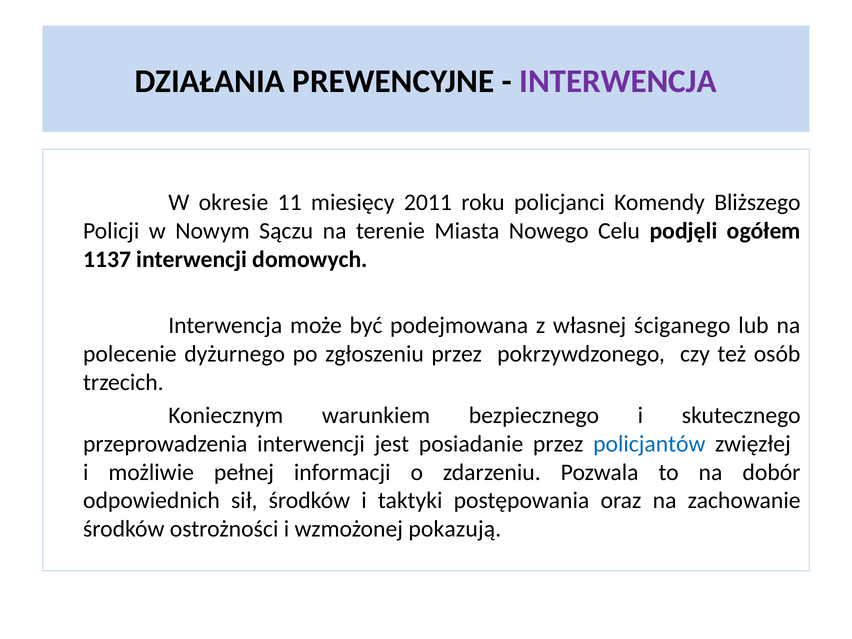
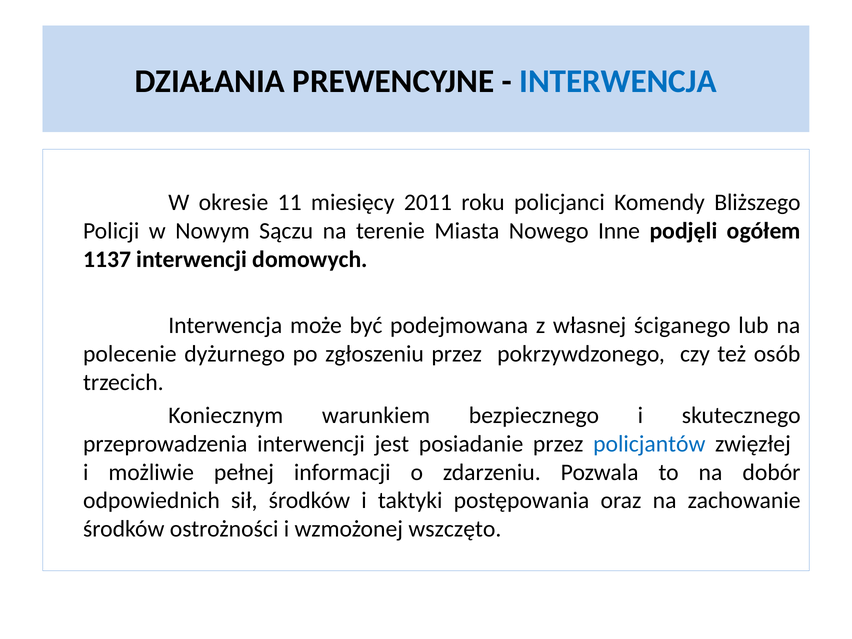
INTERWENCJA colour: purple -> blue (618, 81)
Celu: Celu -> Inne (619, 231)
pokazują: pokazują -> wszczęto (455, 529)
